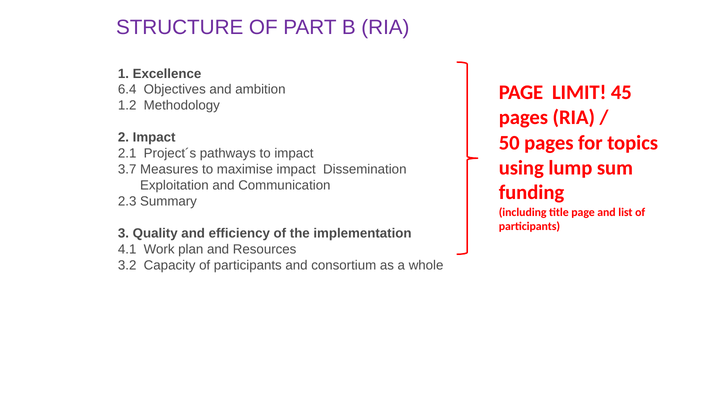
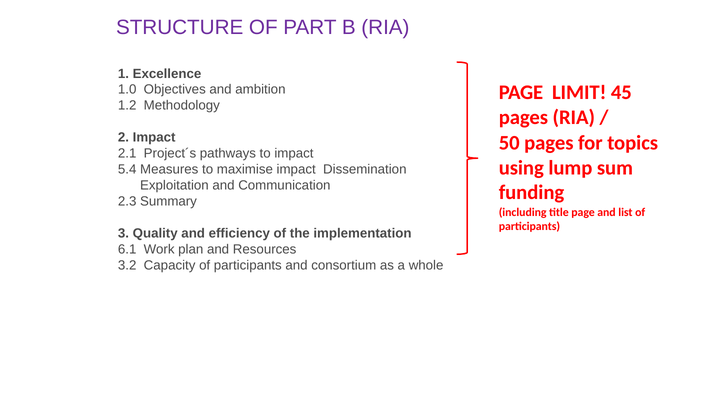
6.4: 6.4 -> 1.0 (127, 90)
3.7: 3.7 -> 5.4 (127, 169)
4.1: 4.1 -> 6.1 (127, 249)
